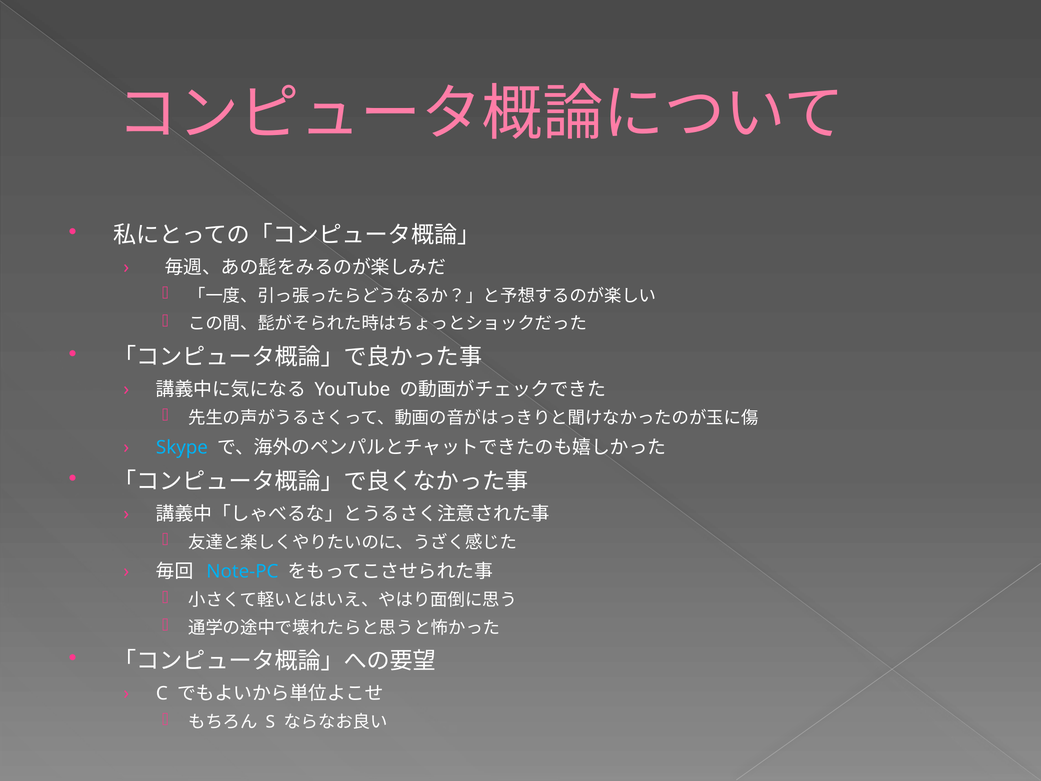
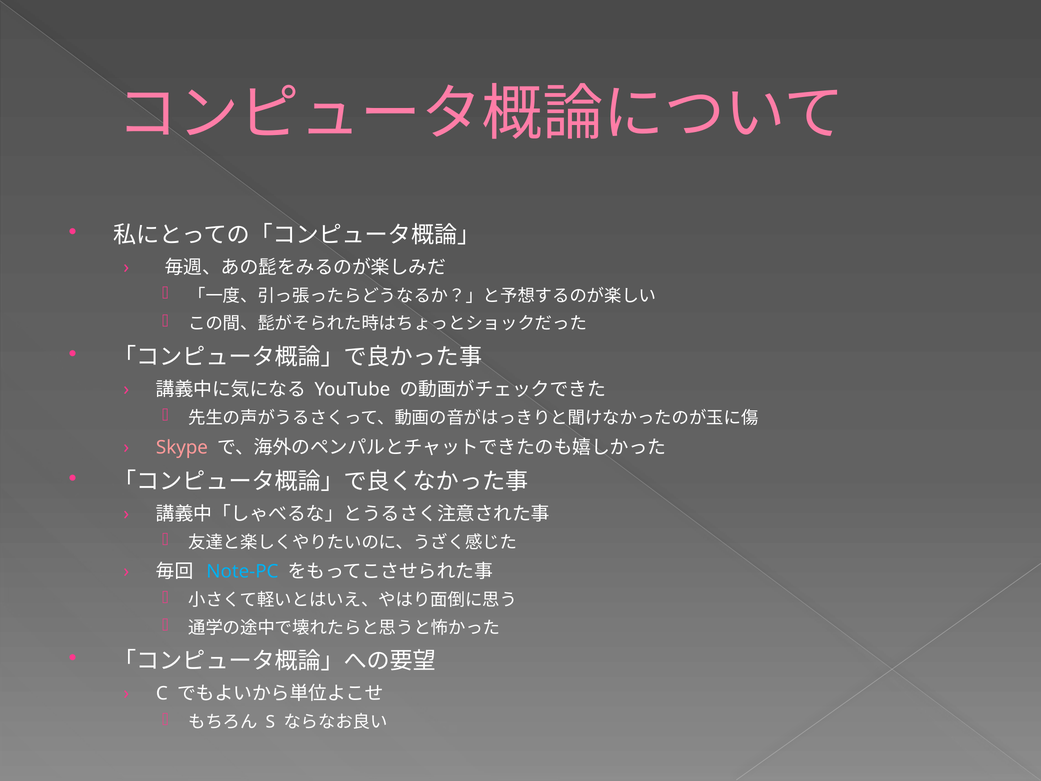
Skype colour: light blue -> pink (182, 447)
